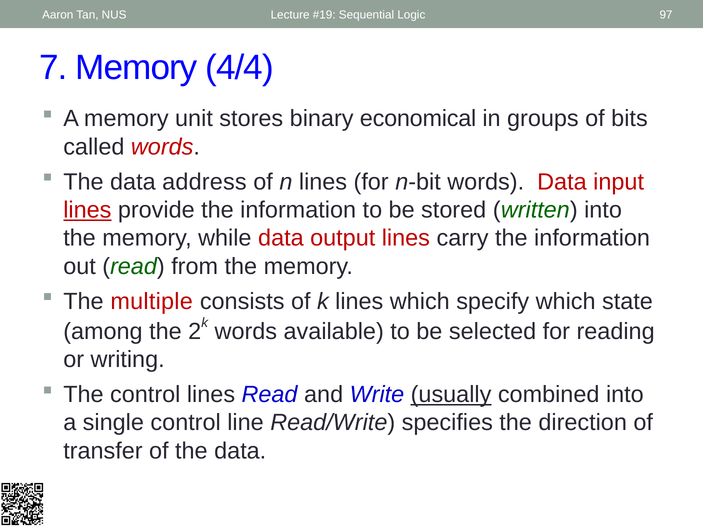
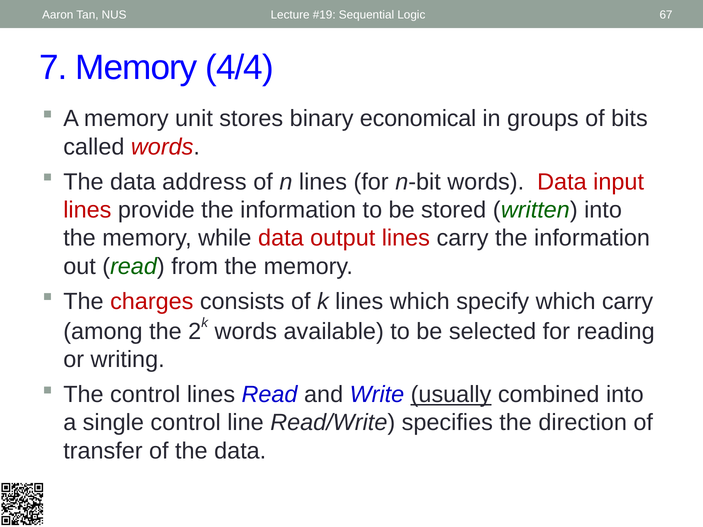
97: 97 -> 67 (666, 15)
lines underline: present -> none (87, 210)
multiple: multiple -> charges (152, 302)
which state: state -> carry (628, 302)
